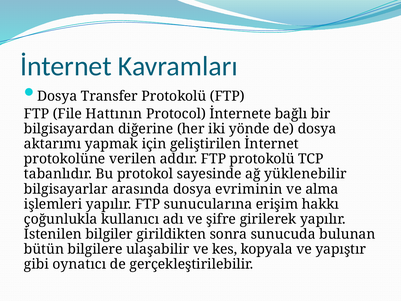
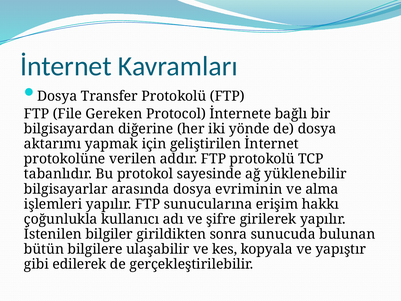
Hattının: Hattının -> Gereken (114, 114)
oynatıcı: oynatıcı -> edilerek (79, 264)
